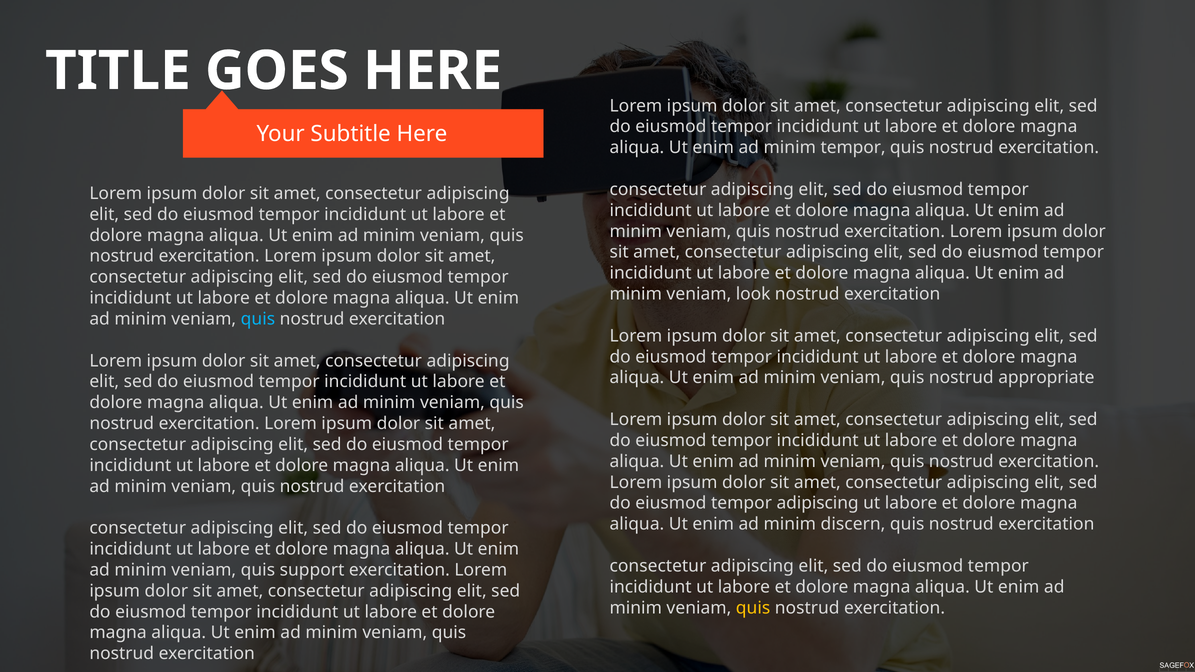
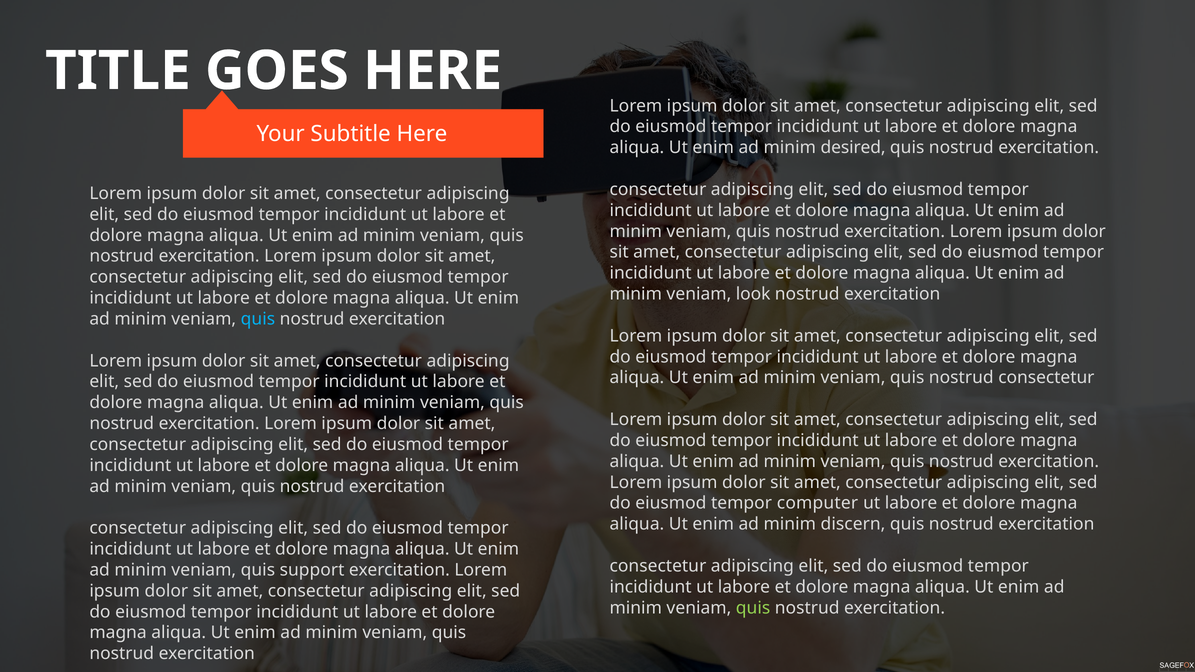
minim tempor: tempor -> desired (853, 148)
nostrud appropriate: appropriate -> consectetur (1046, 378)
tempor adipiscing: adipiscing -> computer (817, 503)
quis colour: yellow -> light green (753, 608)
